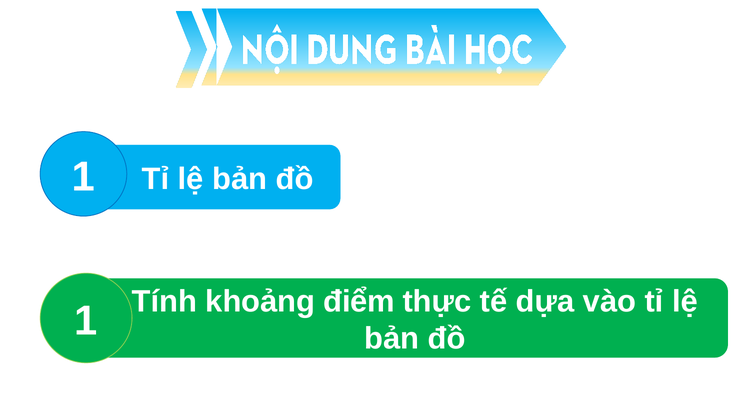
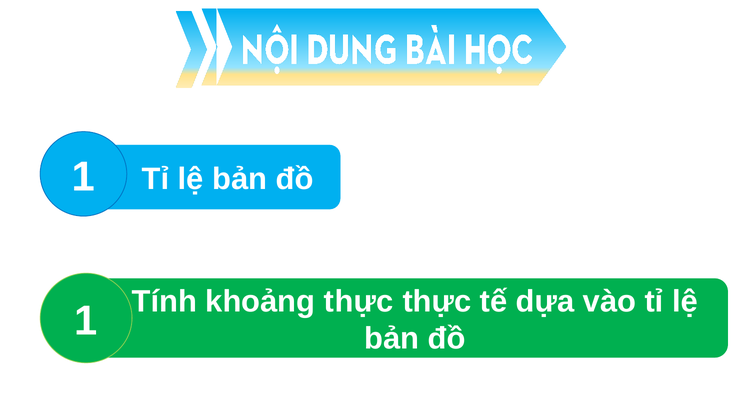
khoảng điểm: điểm -> thực (359, 301)
